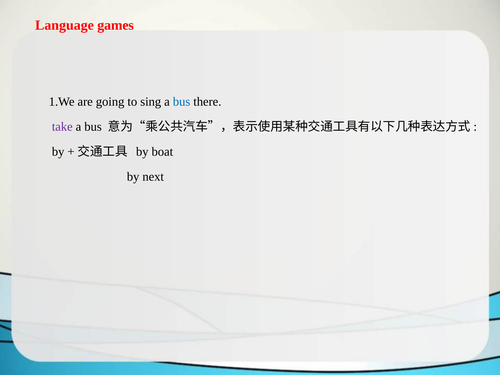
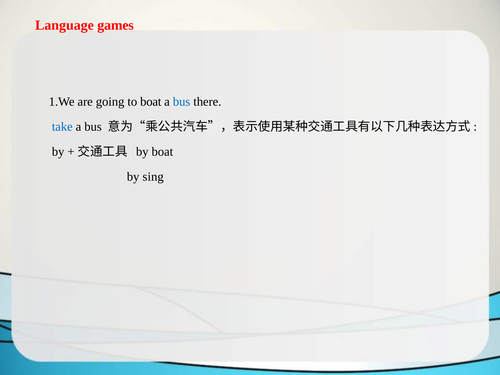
to sing: sing -> boat (151, 102)
take colour: purple -> blue (62, 127)
next: next -> sing (153, 177)
